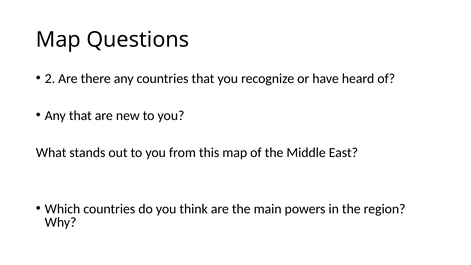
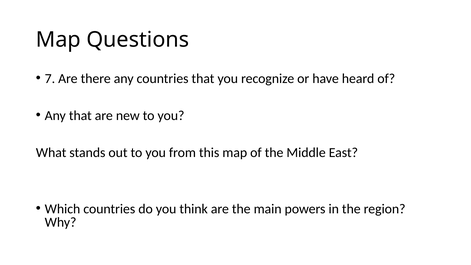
2: 2 -> 7 (50, 78)
